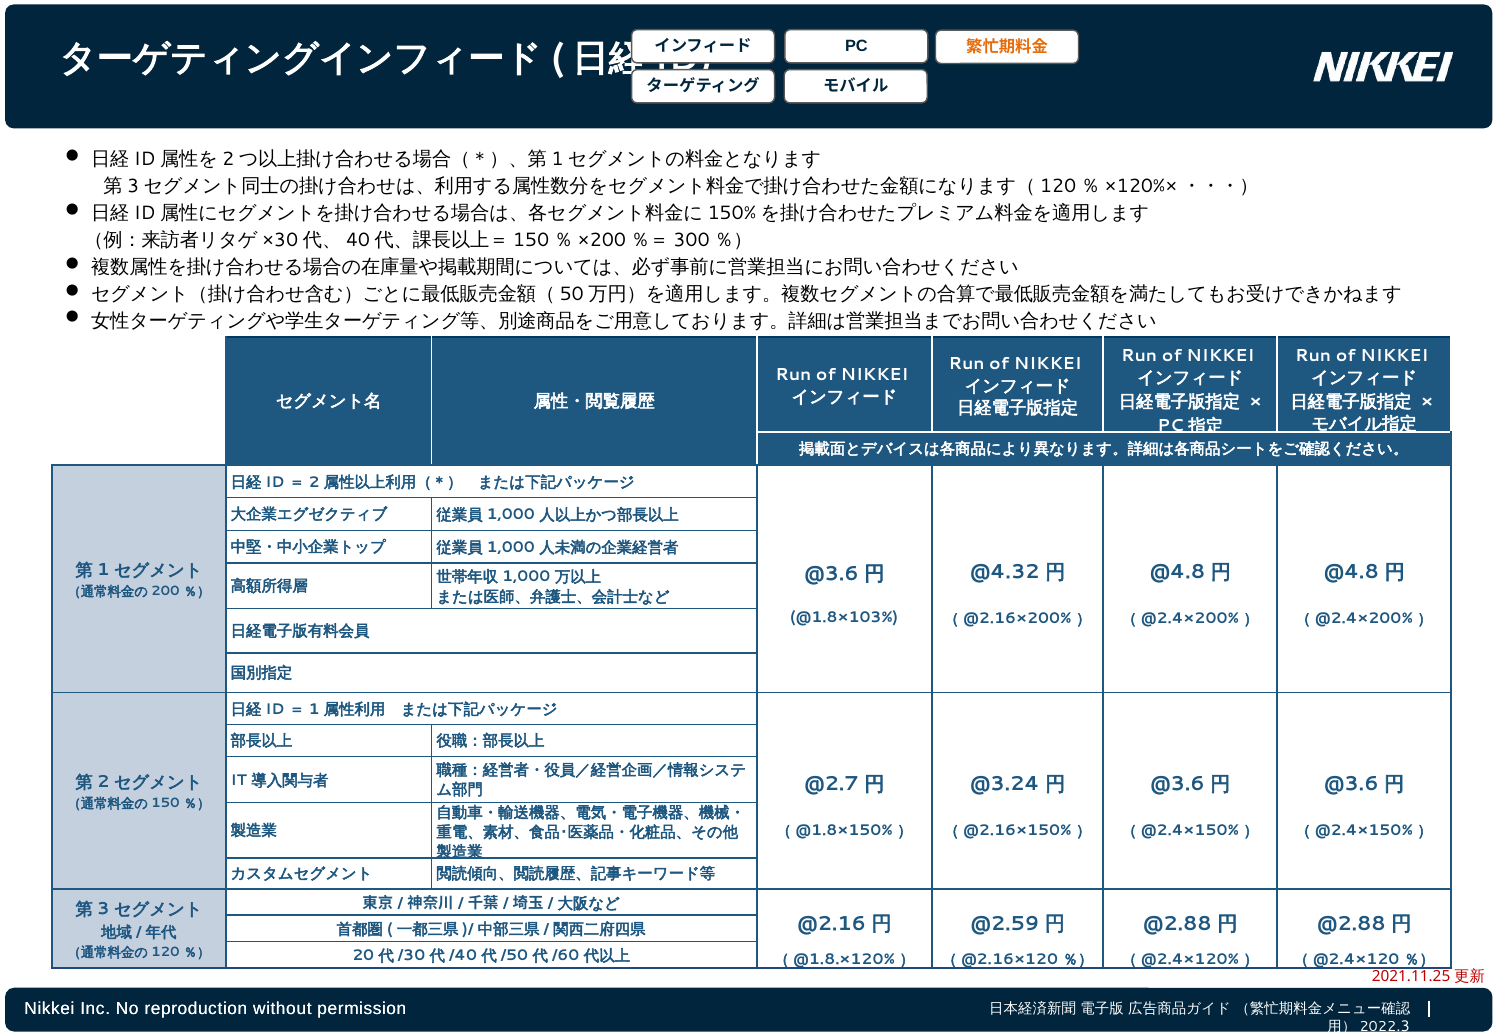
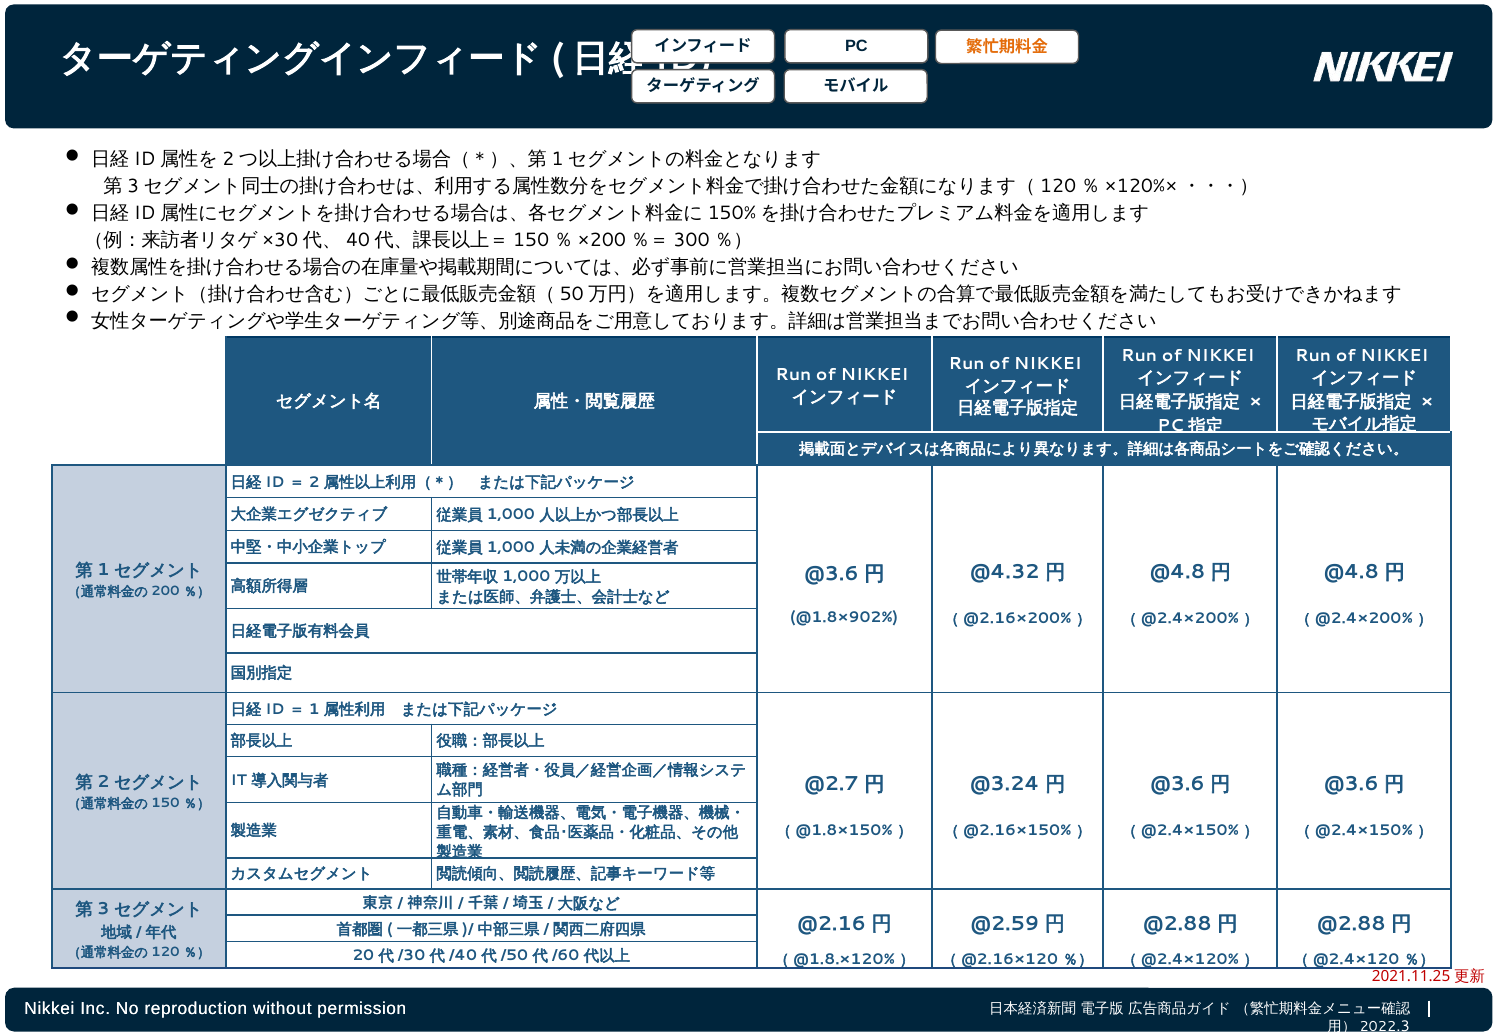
@1.8×103%: @1.8×103% -> @1.8×902% (844, 617)
